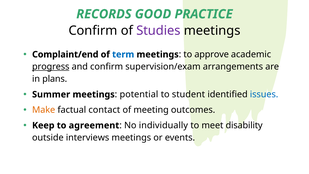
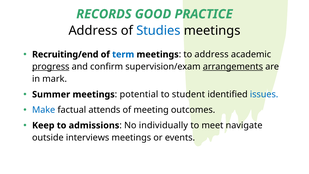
Confirm: Confirm -> Address (93, 31)
Studies colour: purple -> blue (158, 31)
Complaint/end: Complaint/end -> Recruiting/end (65, 54)
to approve: approve -> address (212, 54)
arrangements underline: none -> present (233, 67)
plans: plans -> mark (55, 79)
Make colour: orange -> blue (44, 110)
contact: contact -> attends (104, 110)
agreement: agreement -> admissions (94, 125)
disability: disability -> navigate (244, 125)
